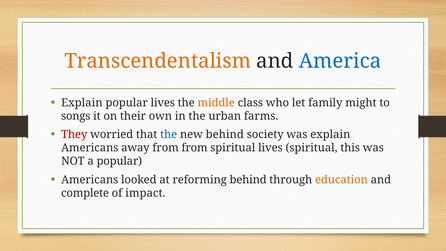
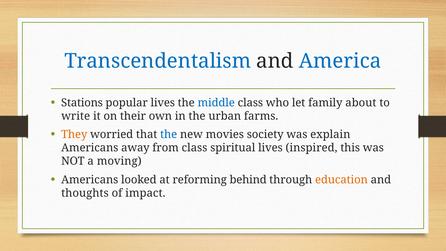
Transcendentalism colour: orange -> blue (158, 61)
Explain: Explain -> Stations (82, 103)
middle colour: orange -> blue (216, 103)
might: might -> about (361, 103)
songs: songs -> write (76, 116)
They colour: red -> orange (74, 134)
new behind: behind -> movies (225, 134)
from from: from -> class (194, 148)
lives spiritual: spiritual -> inspired (311, 148)
a popular: popular -> moving (119, 161)
complete: complete -> thoughts (85, 193)
